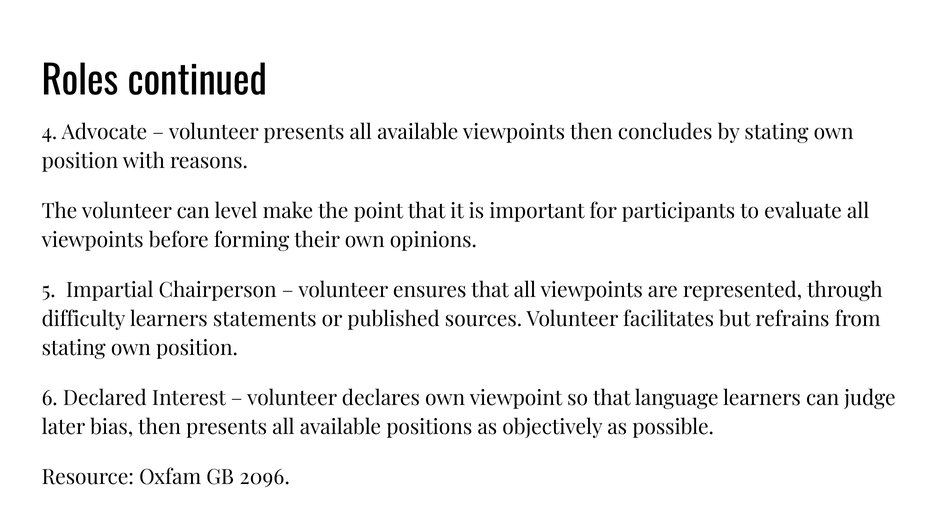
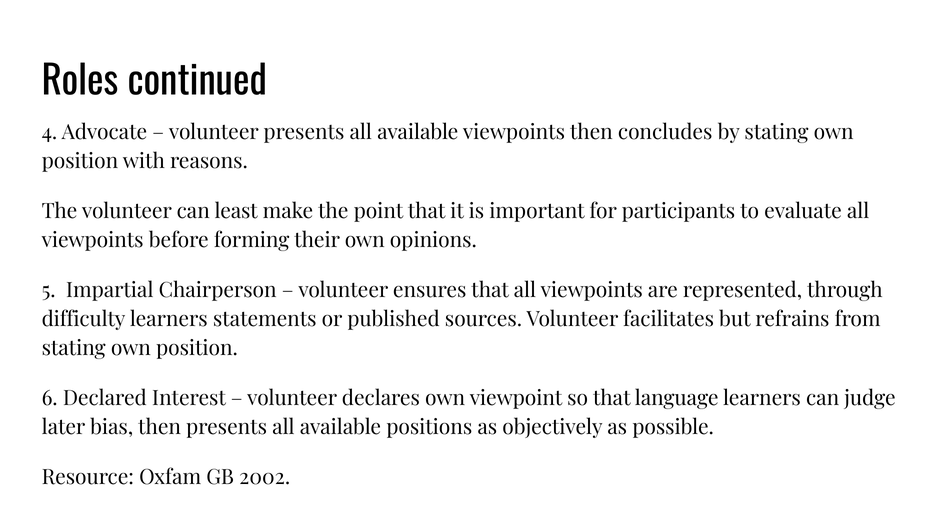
level: level -> least (236, 211)
2096: 2096 -> 2002 (265, 477)
